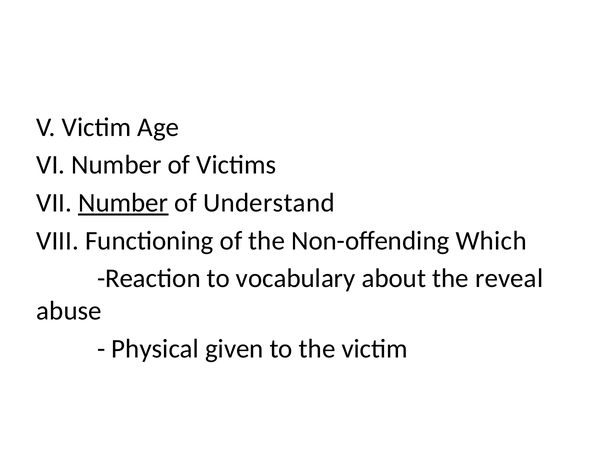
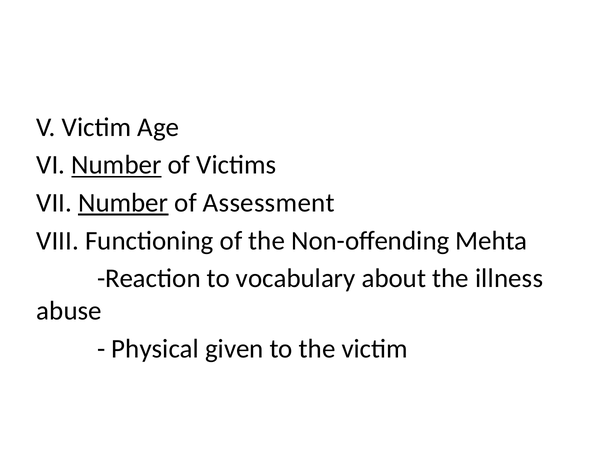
Number underline: none -> present (116, 165)
Understand: Understand -> Assessment (269, 203)
Which: Which -> Mehta (491, 241)
reveal: reveal -> illness (509, 279)
